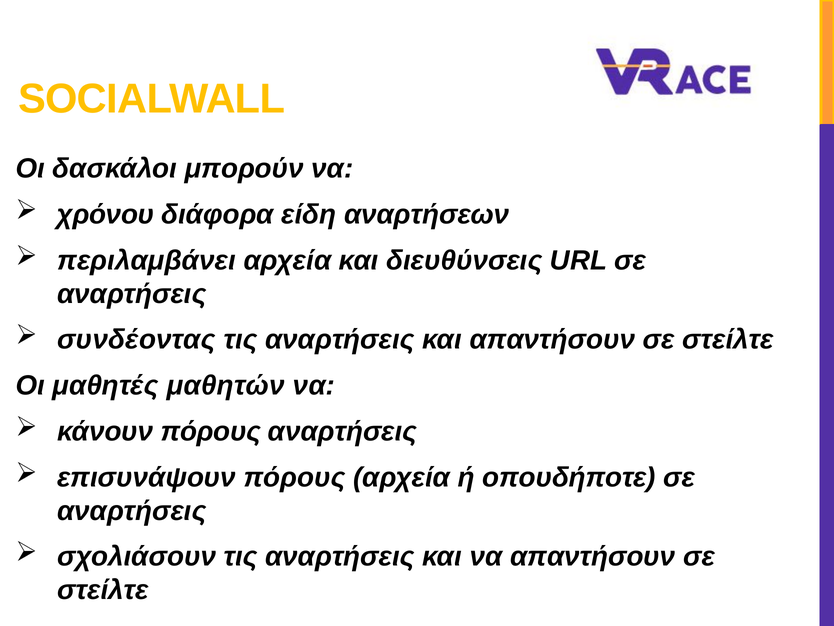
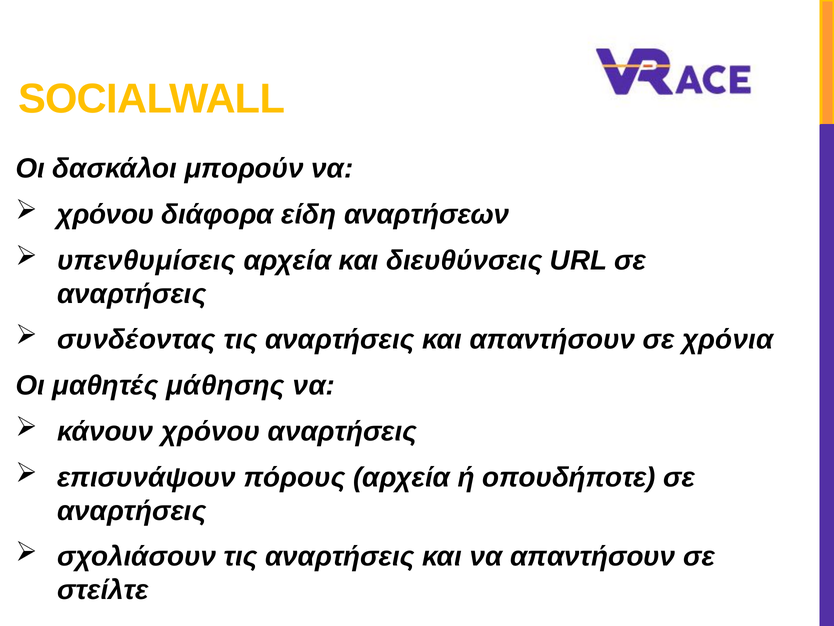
περιλαμβάνει: περιλαμβάνει -> υπενθυμίσεις (146, 260)
και απαντήσουν σε στείλτε: στείλτε -> χρόνια (728, 339)
μαθητών: μαθητών -> μάθησης (226, 385)
κάνουν πόρους: πόρους -> χρόνου (211, 431)
